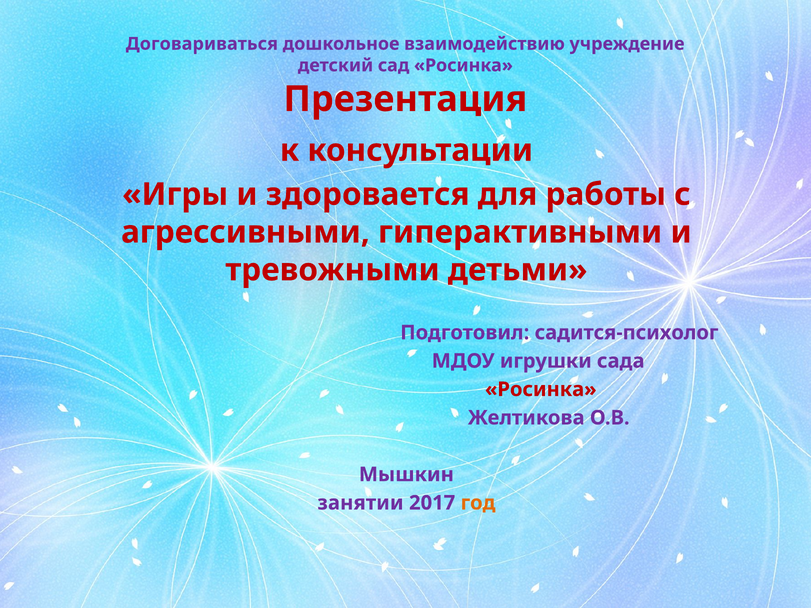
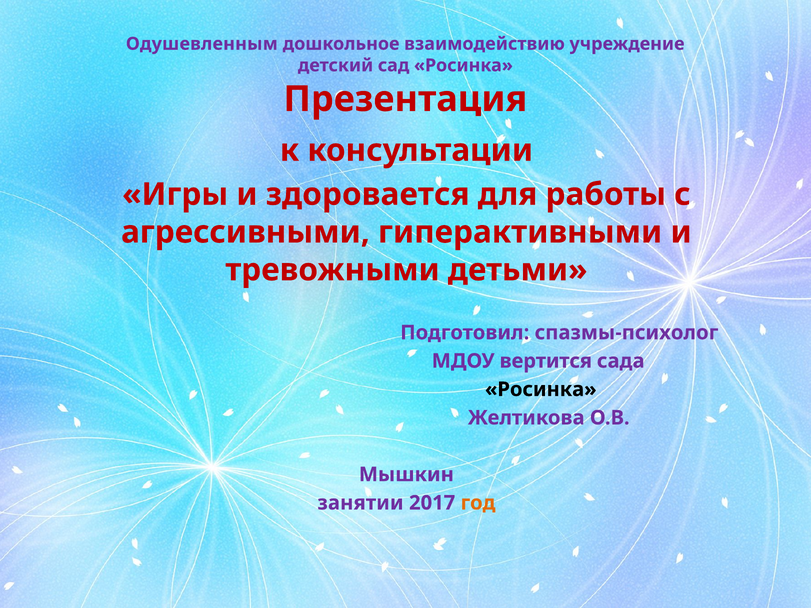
Договариваться: Договариваться -> Одушевленным (202, 44)
садится-психолог: садится-психолог -> спазмы-психолог (626, 333)
игрушки: игрушки -> вертится (546, 361)
Росинка colour: red -> black (541, 390)
